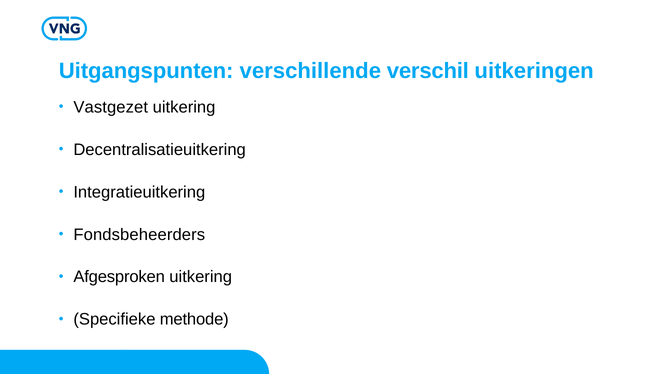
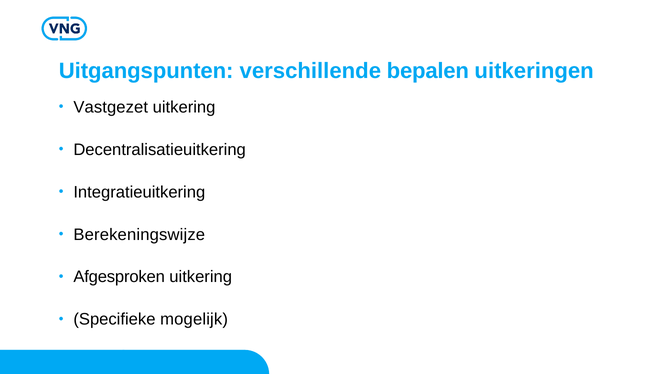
verschil: verschil -> bepalen (428, 71)
Fondsbeheerders: Fondsbeheerders -> Berekeningswijze (139, 234)
methode: methode -> mogelijk (194, 319)
